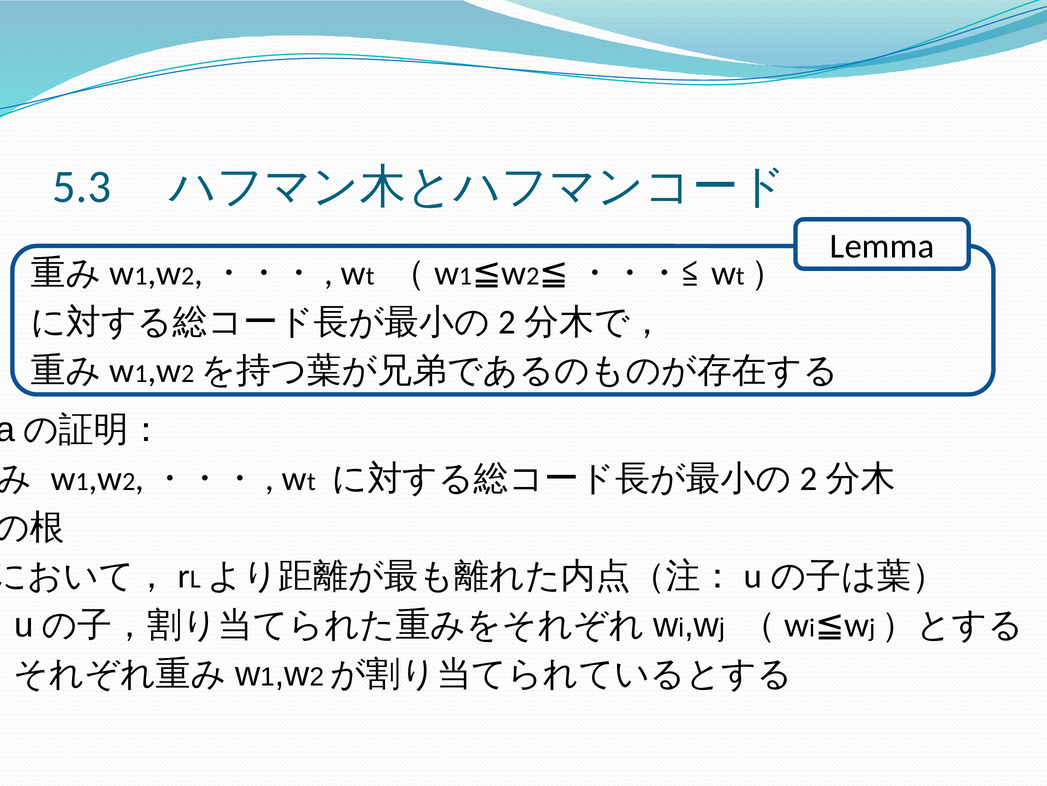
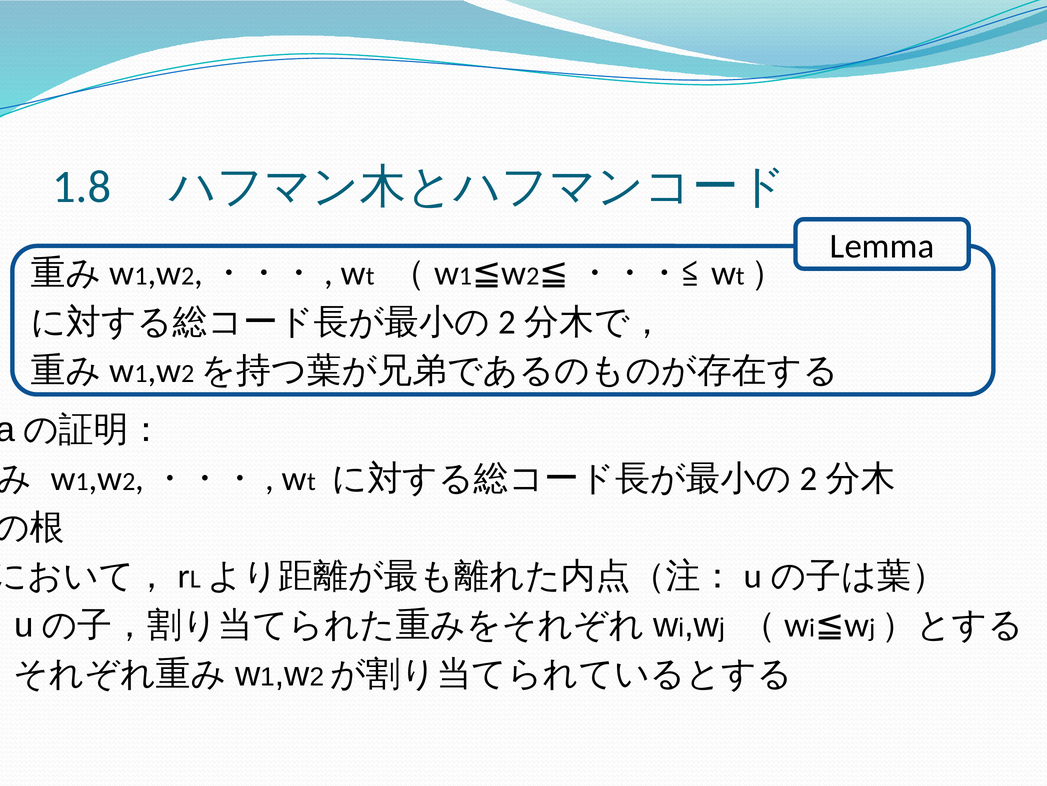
5.3: 5.3 -> 1.8 (82, 187)
